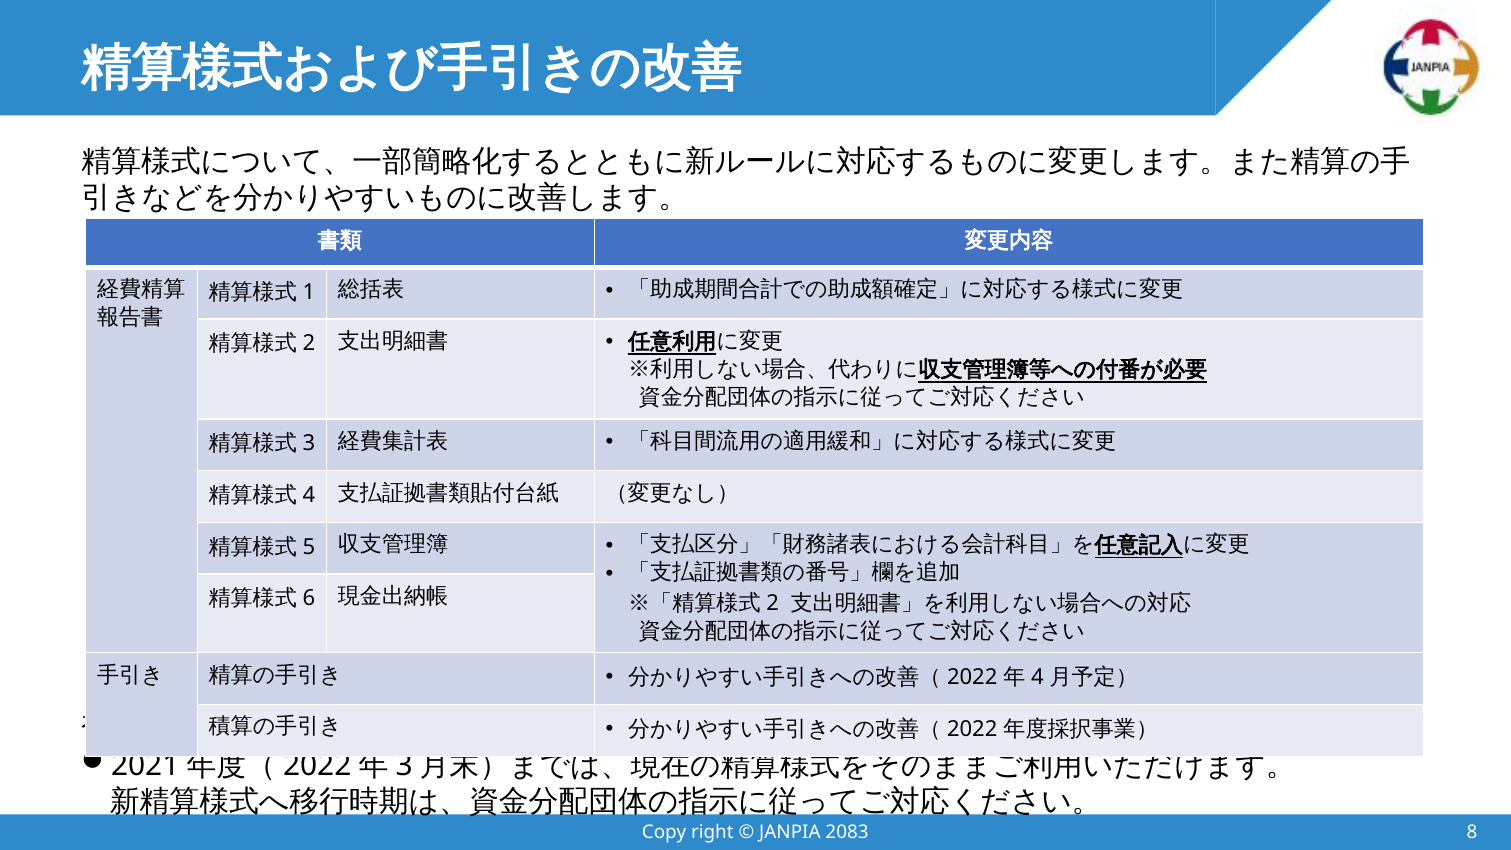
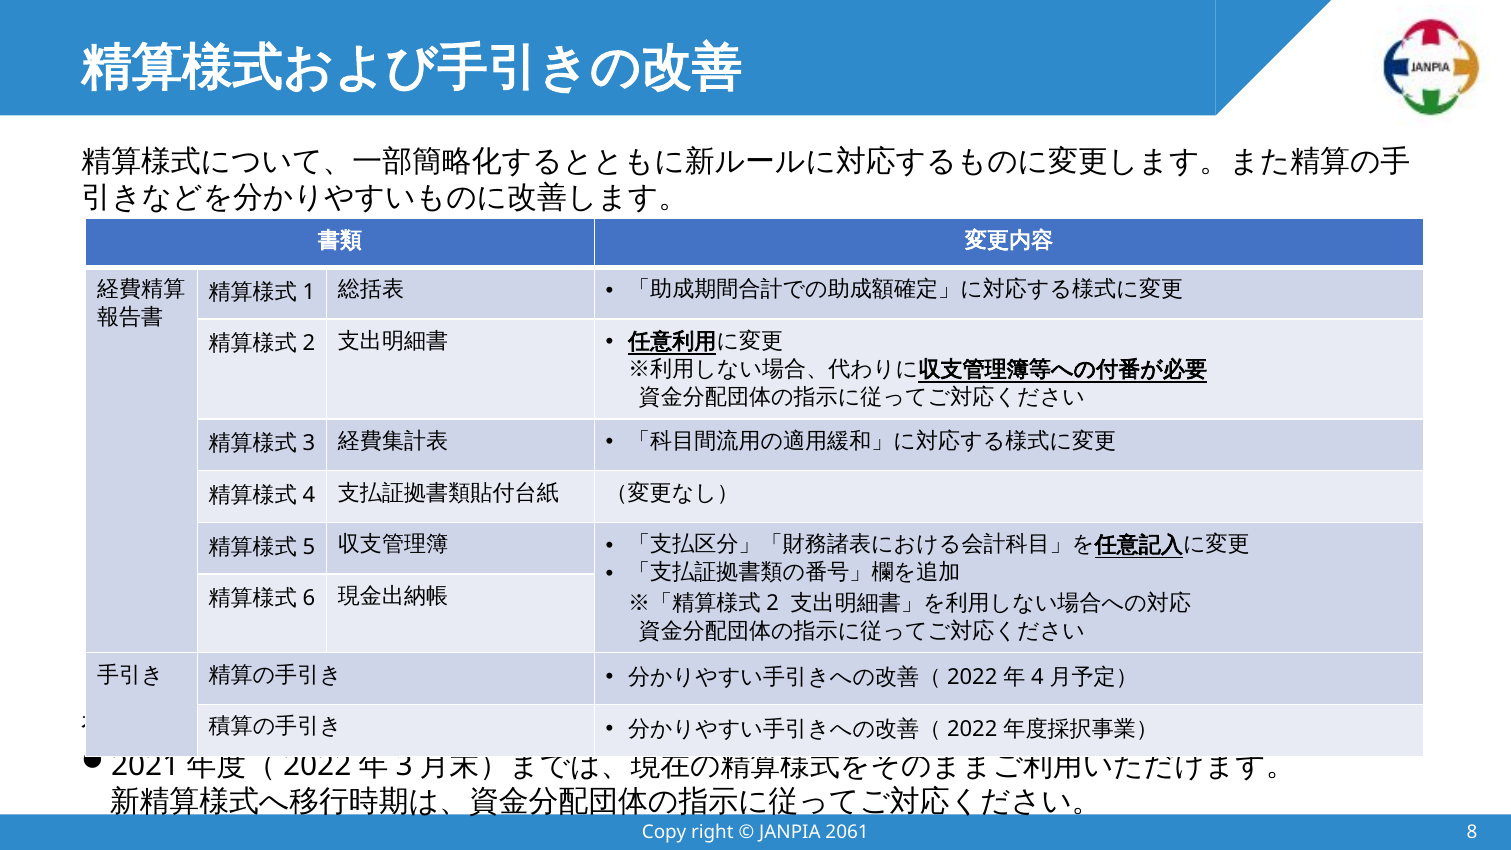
2083: 2083 -> 2061 (847, 832)
